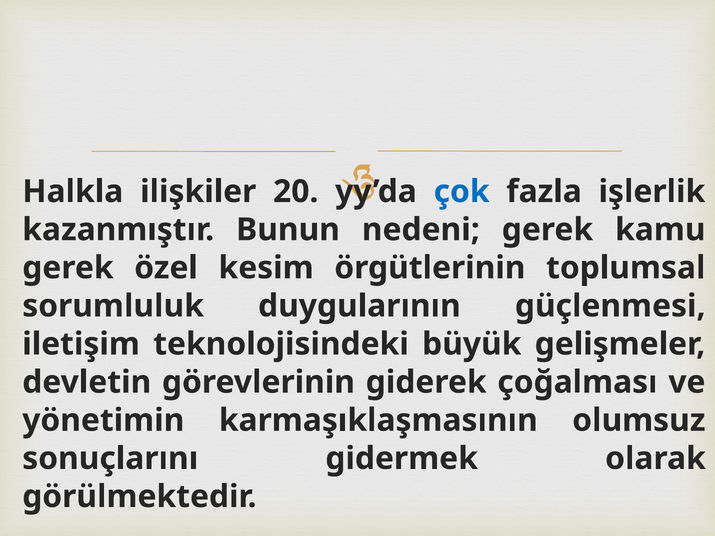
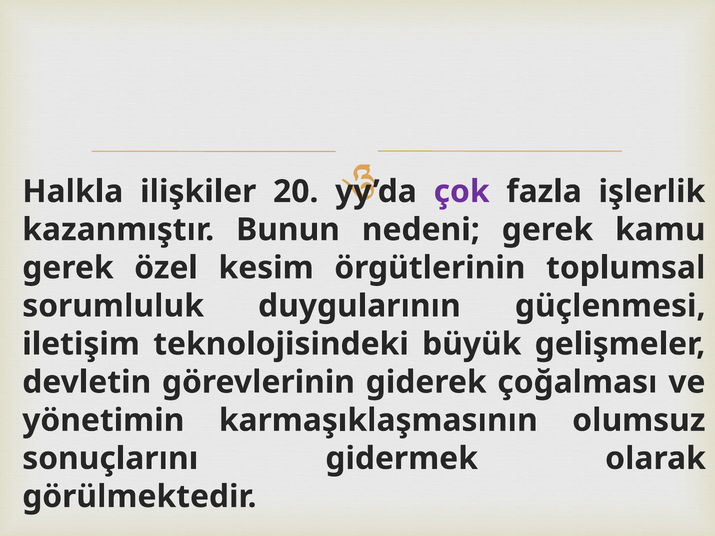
çok colour: blue -> purple (462, 192)
